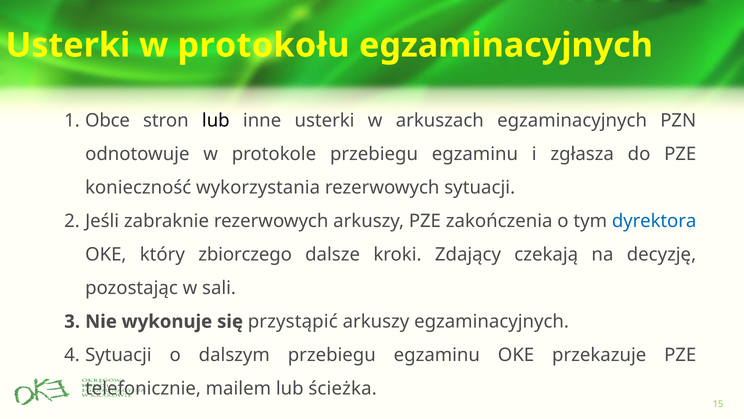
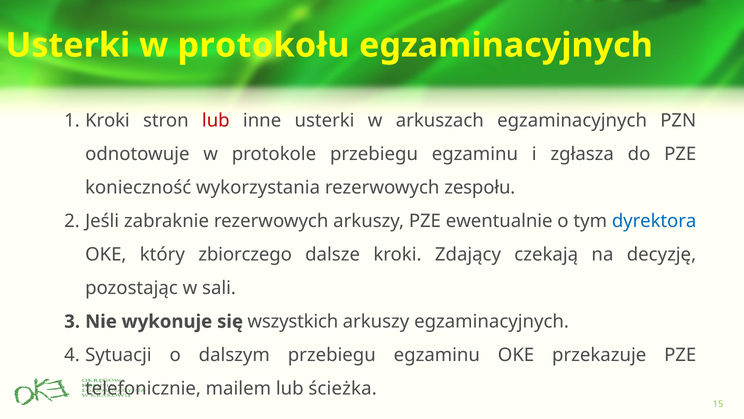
Obce: Obce -> Kroki (107, 120)
lub colour: black -> red (216, 120)
rezerwowych sytuacji: sytuacji -> zespołu (480, 187)
zakończenia: zakończenia -> ewentualnie (499, 221)
przystąpić: przystąpić -> wszystkich (293, 321)
